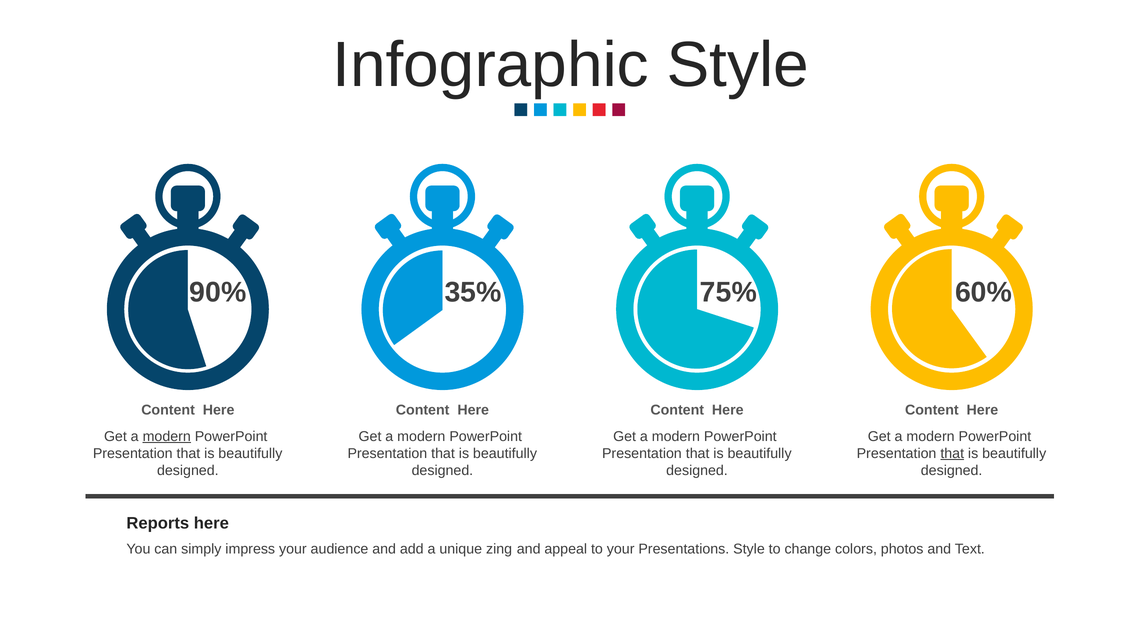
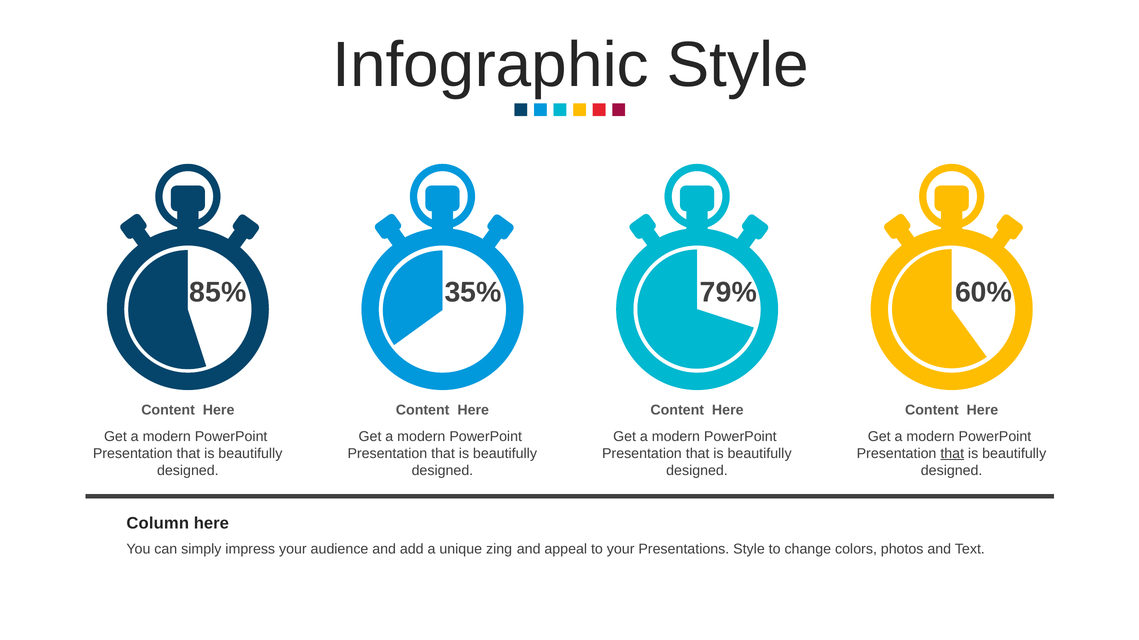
90%: 90% -> 85% (218, 293)
75%: 75% -> 79% (728, 293)
modern underline: present -> none (167, 437)
Reports: Reports -> Column (158, 524)
